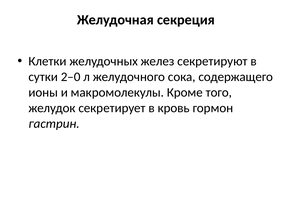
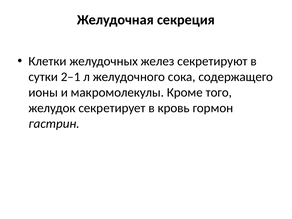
2–0: 2–0 -> 2–1 (71, 77)
